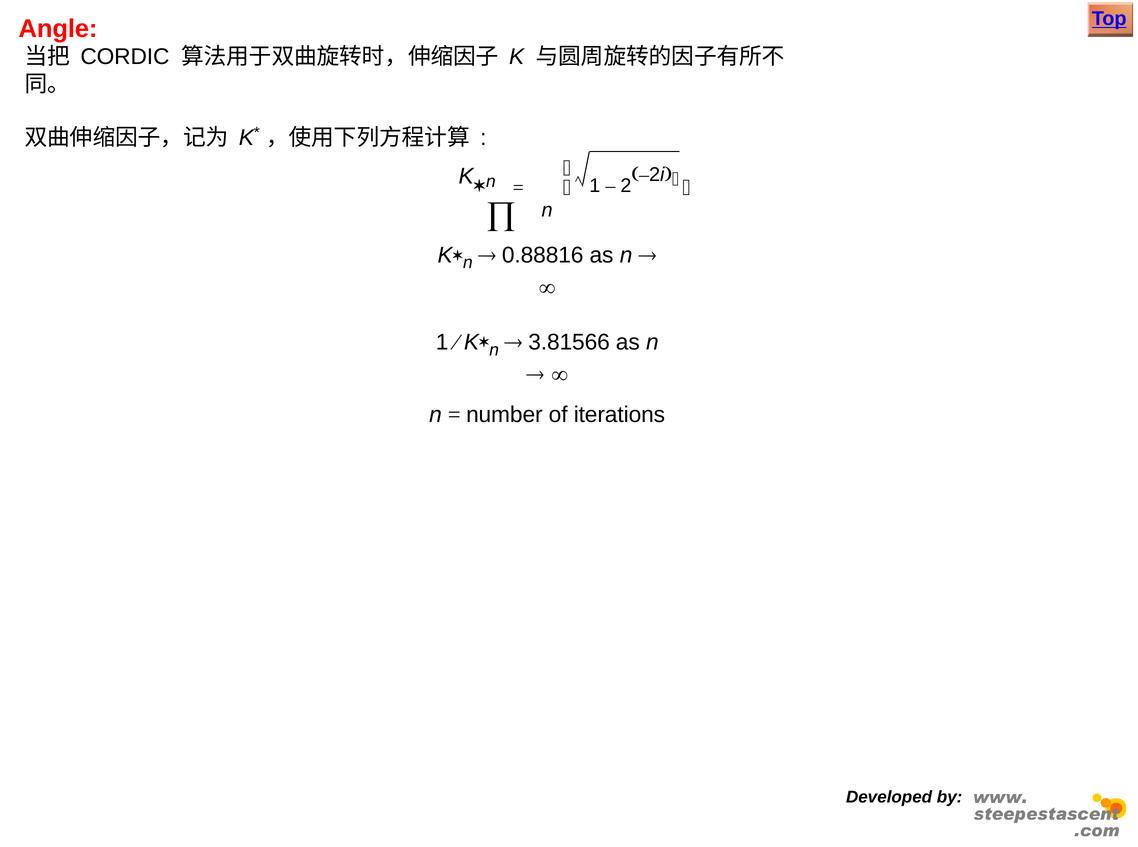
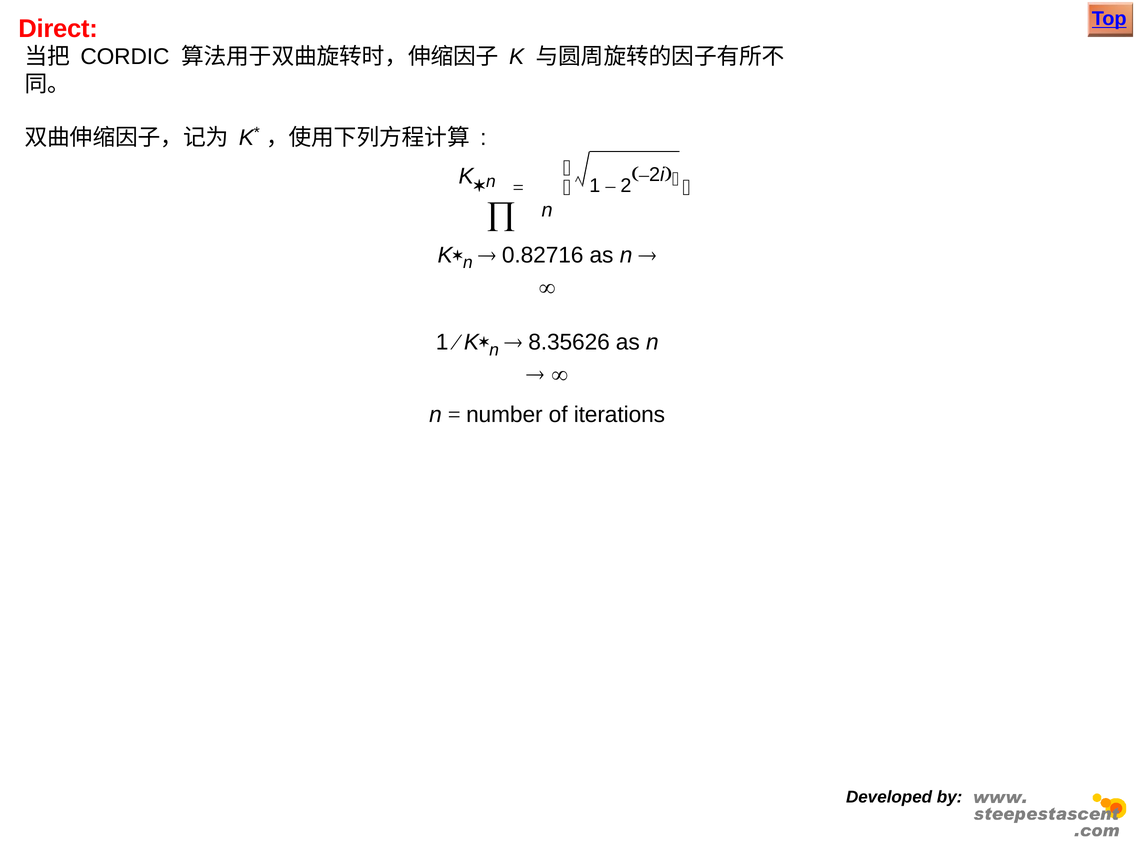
Angle: Angle -> Direct (58, 29)
0.88816: 0.88816 -> 0.82716 (543, 255)
3.81566: 3.81566 -> 8.35626 (569, 343)
